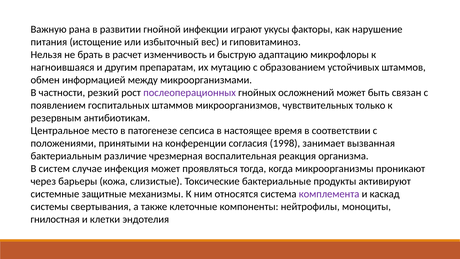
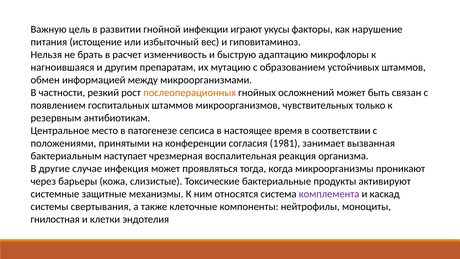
рана: рана -> цель (79, 29)
послеоперационных colour: purple -> orange (190, 93)
1998: 1998 -> 1981 (285, 143)
различие: различие -> наступает (125, 156)
систем: систем -> другие (54, 168)
